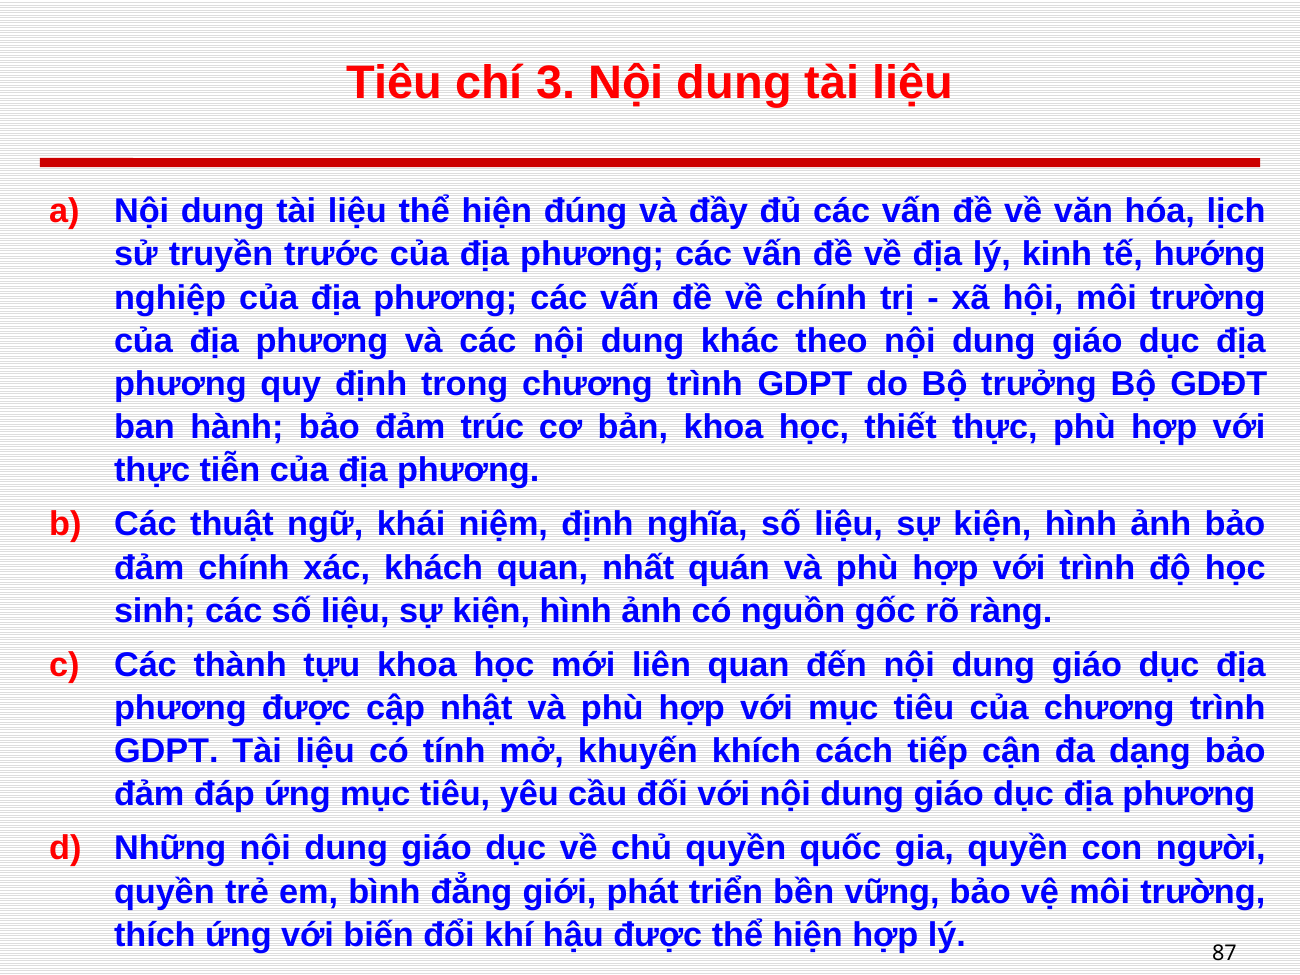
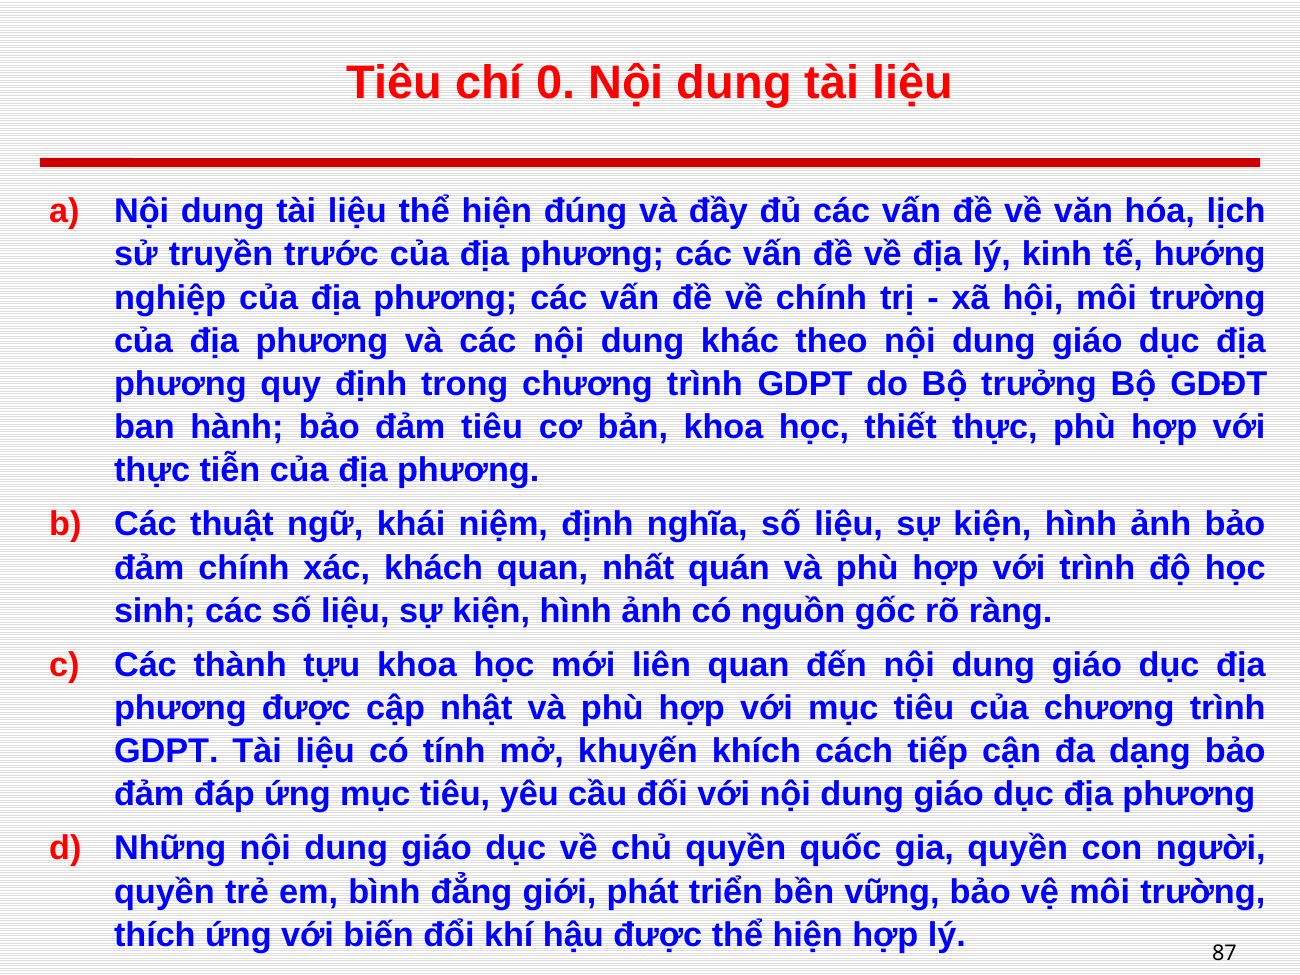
3: 3 -> 0 (556, 83)
đảm trúc: trúc -> tiêu (492, 427)
